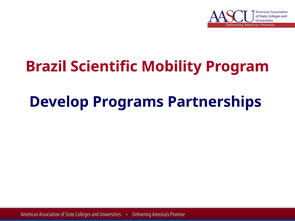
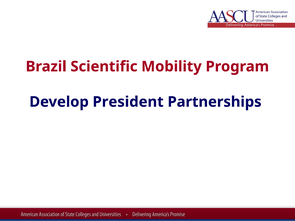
Programs: Programs -> President (128, 102)
